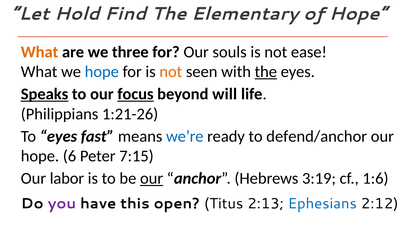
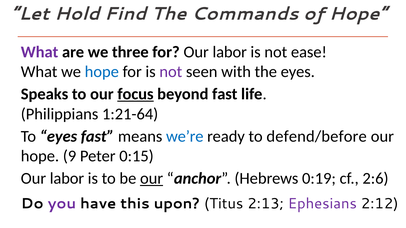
Elementary: Elementary -> Commands (245, 14)
What colour: orange -> purple (40, 52)
for Our souls: souls -> labor (230, 52)
not colour: orange -> purple (171, 72)
the underline: present -> none (266, 72)
Speaks underline: present -> none (45, 94)
beyond will: will -> fast (225, 94)
1:21-26: 1:21-26 -> 1:21-64 (130, 114)
defend/anchor: defend/anchor -> defend/before (317, 136)
6: 6 -> 9 (70, 156)
7:15: 7:15 -> 0:15 (136, 156)
3:19: 3:19 -> 0:19 (319, 179)
1:6: 1:6 -> 2:6 (376, 179)
open: open -> upon (177, 204)
Ephesians colour: blue -> purple (322, 204)
